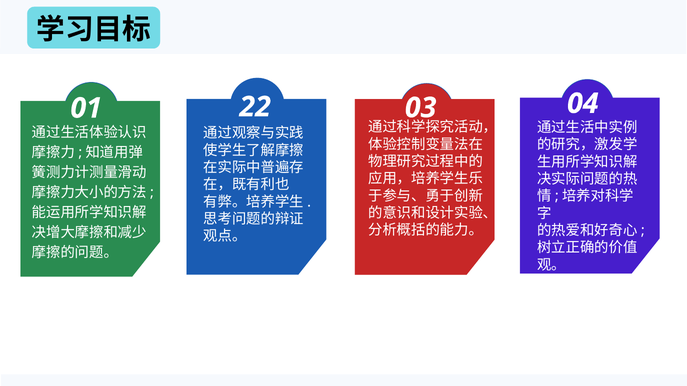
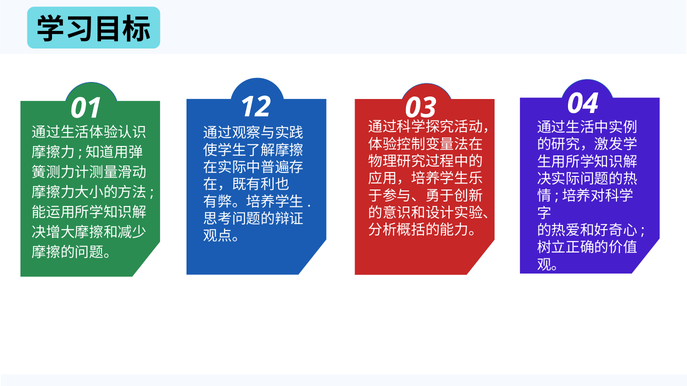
22: 22 -> 12 (255, 107)
